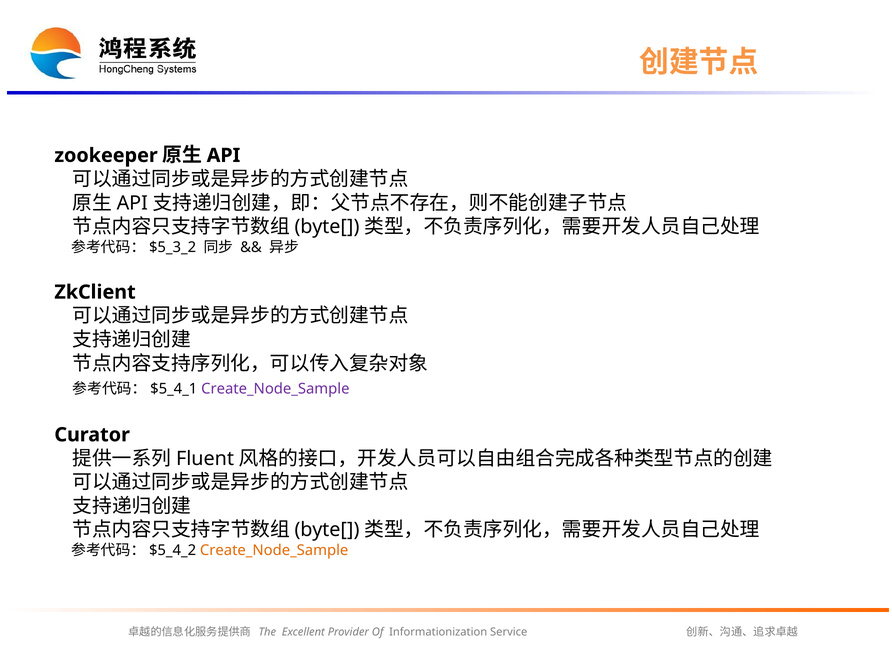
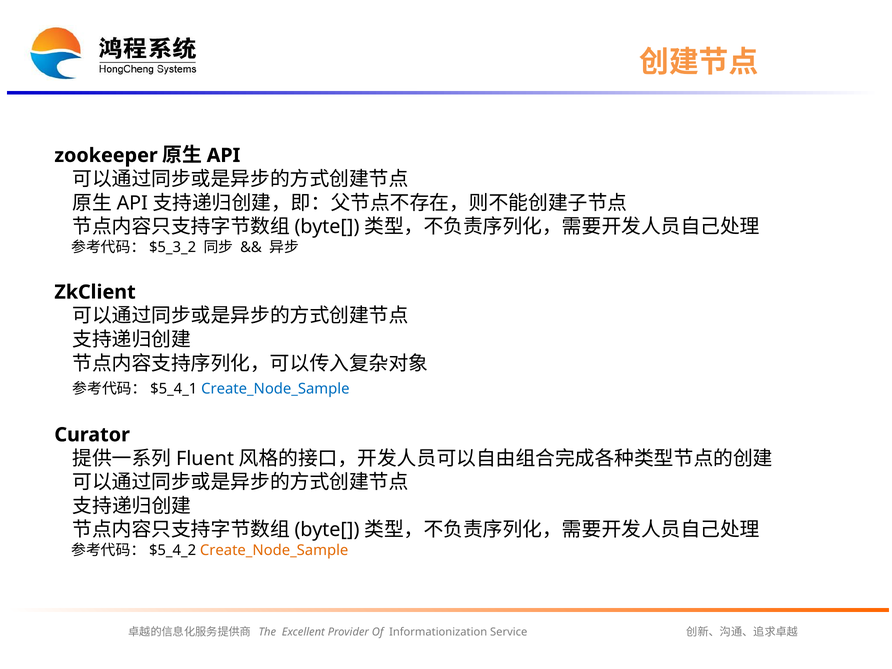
Create_Node_Sample colour: purple -> blue (275, 389)
